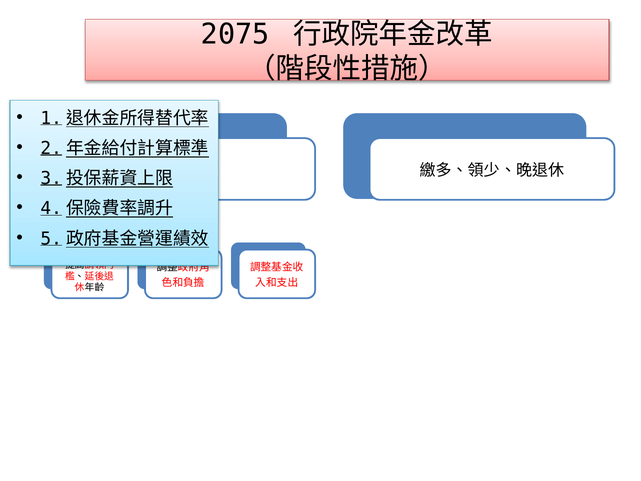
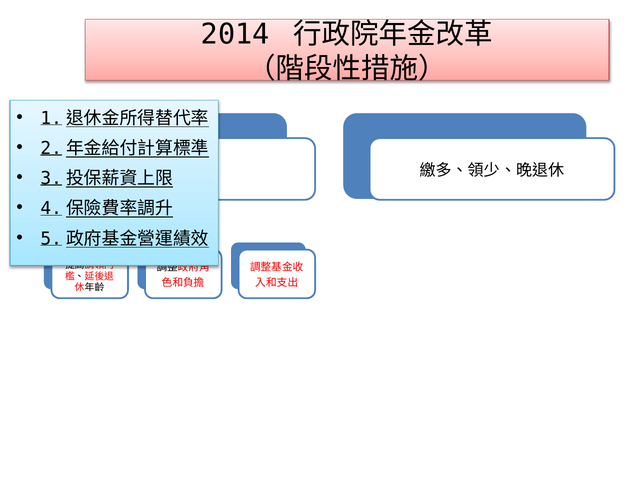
2075: 2075 -> 2014 (235, 35)
